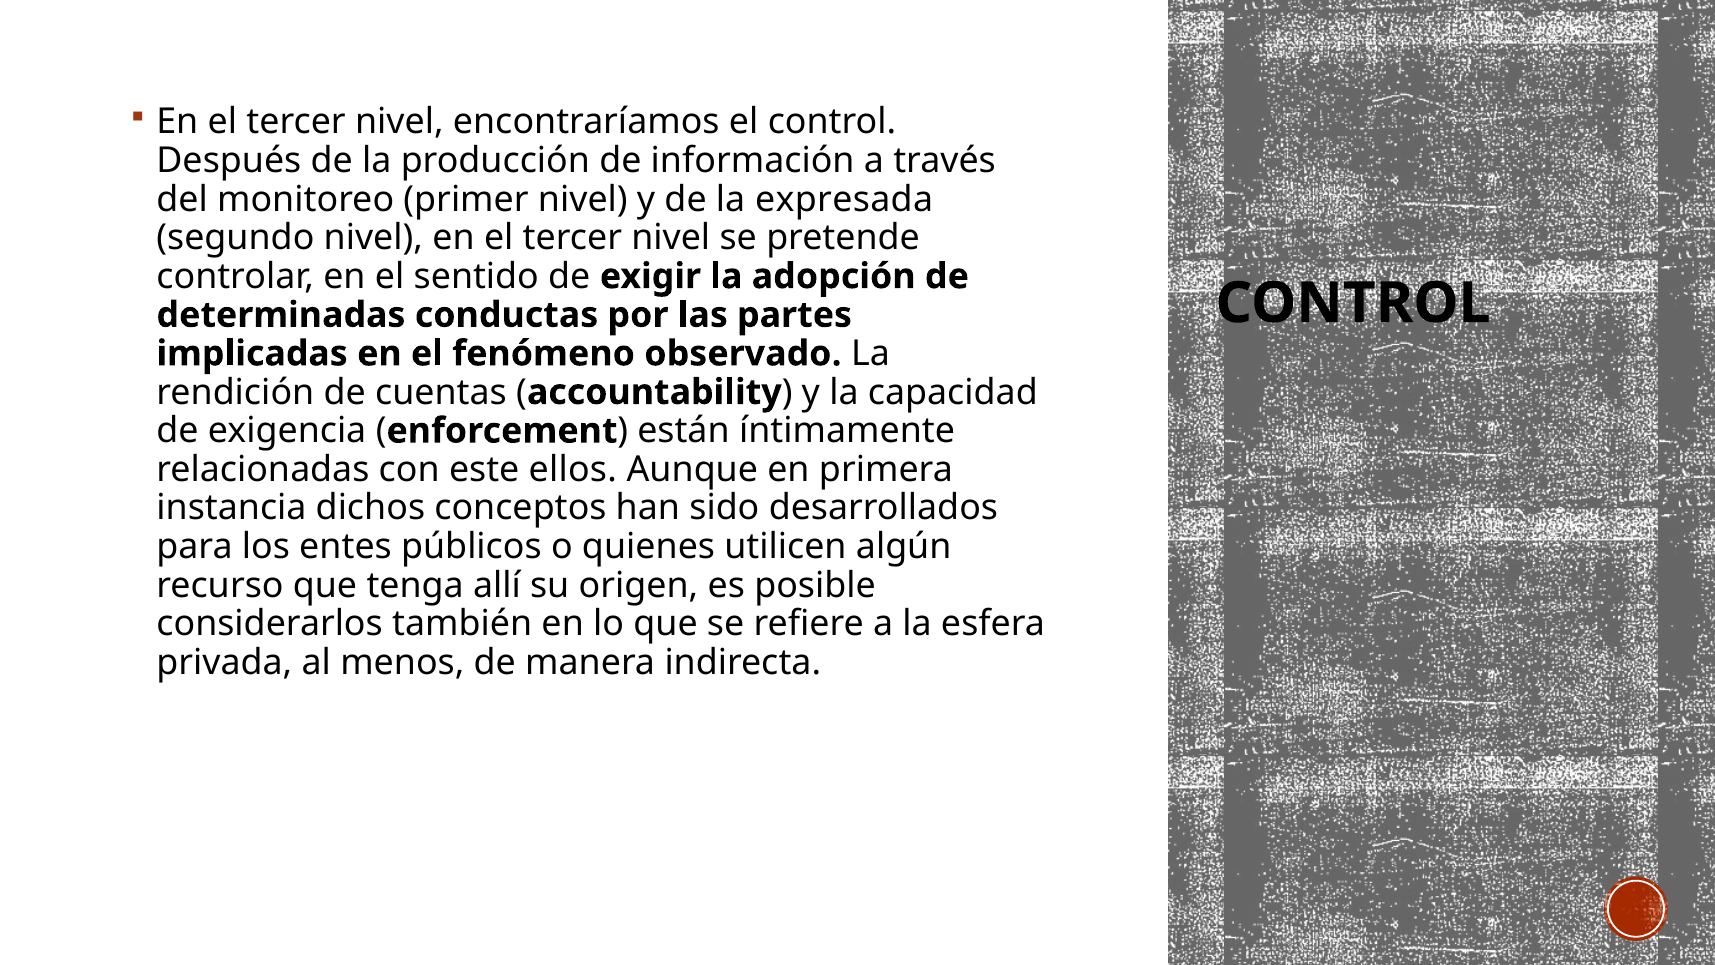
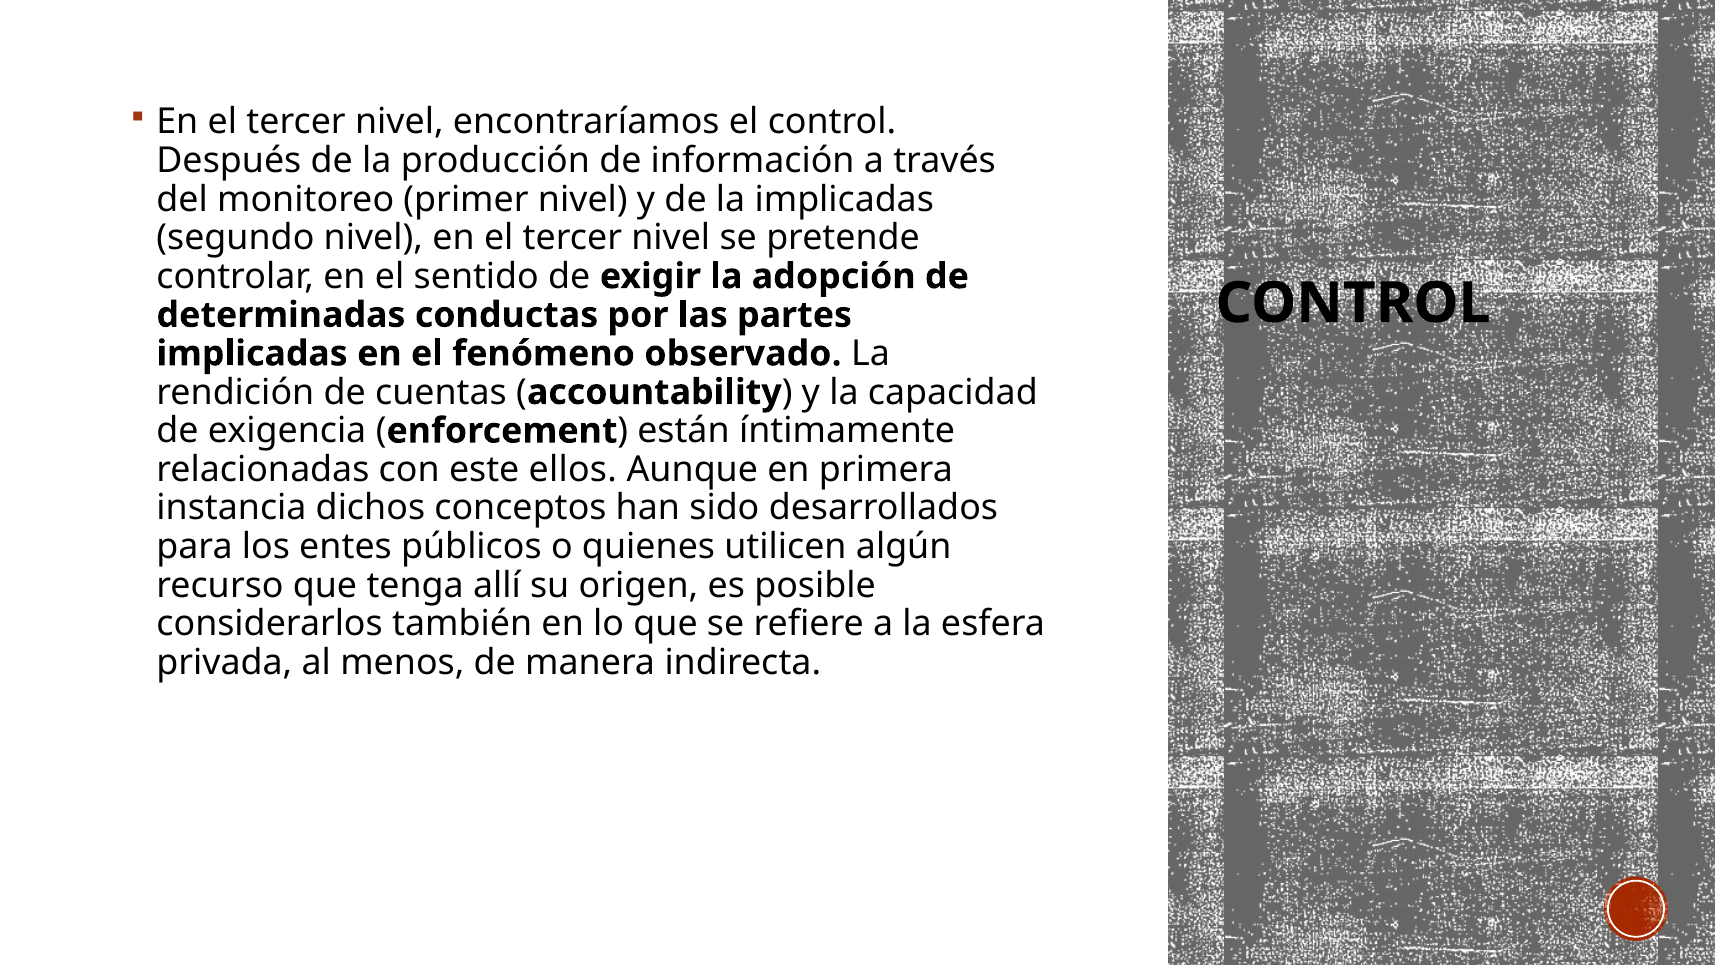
la expresada: expresada -> implicadas (844, 199)
